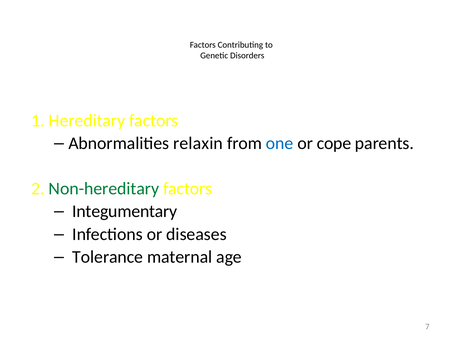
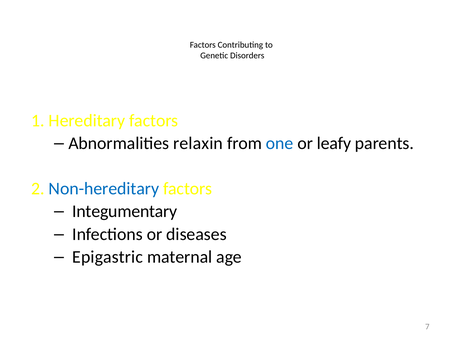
cope: cope -> leafy (334, 143)
Non-hereditary colour: green -> blue (104, 189)
Tolerance: Tolerance -> Epigastric (108, 257)
